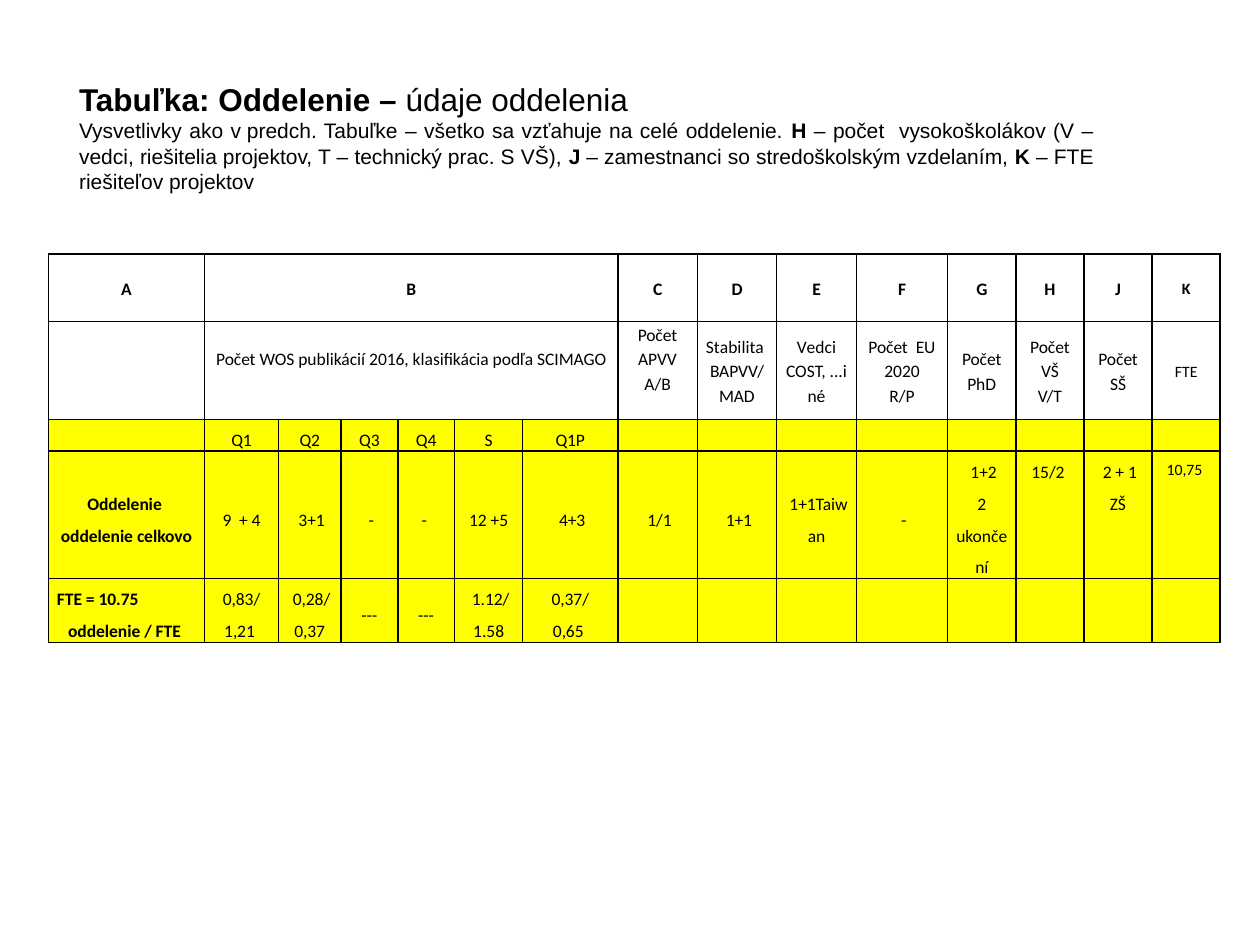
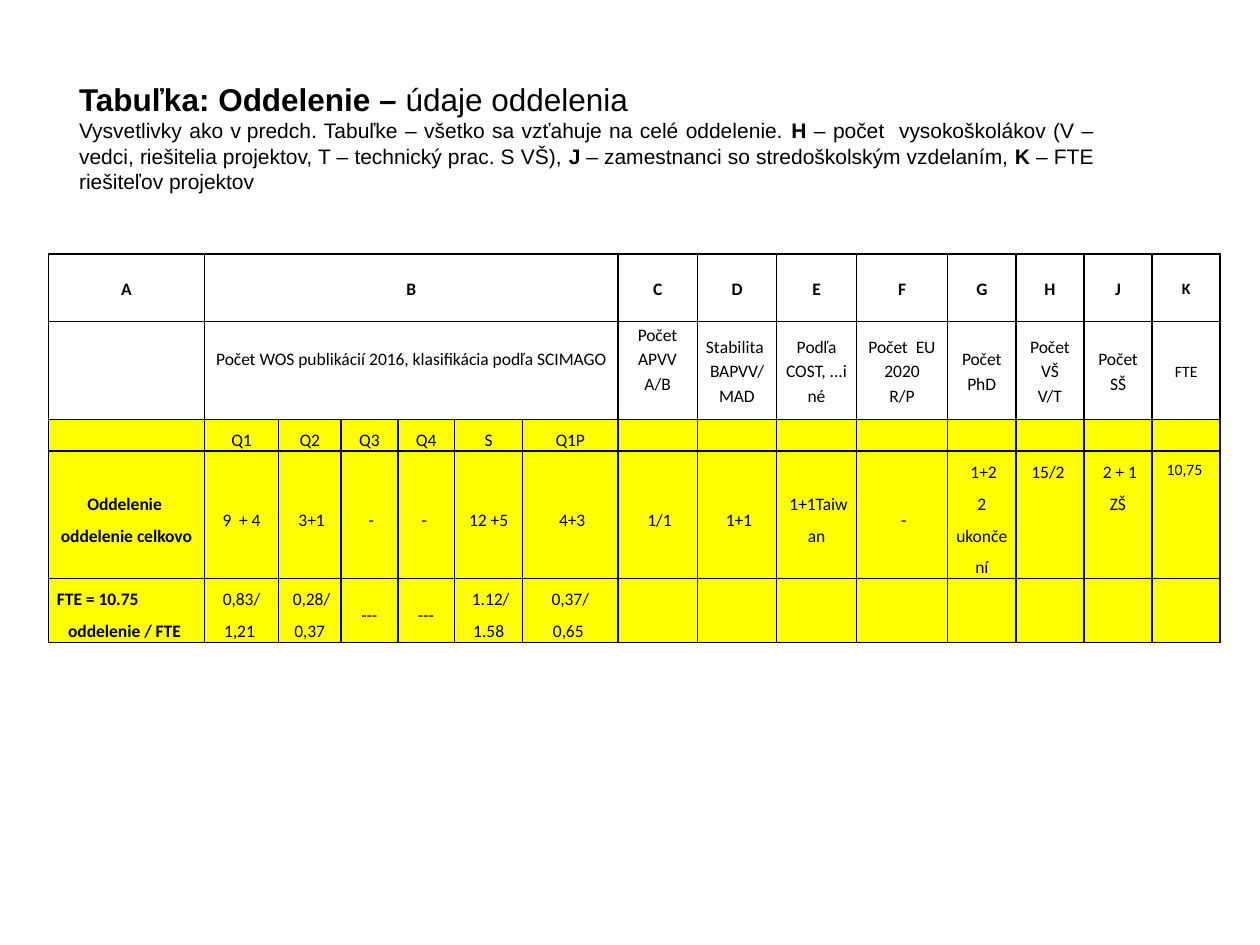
Vedci: Vedci -> Podľa (817, 348)
